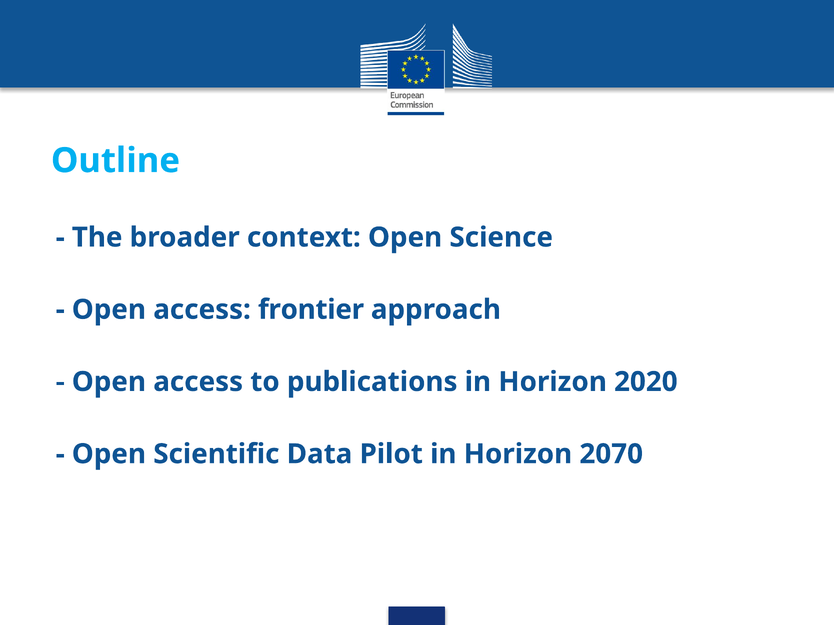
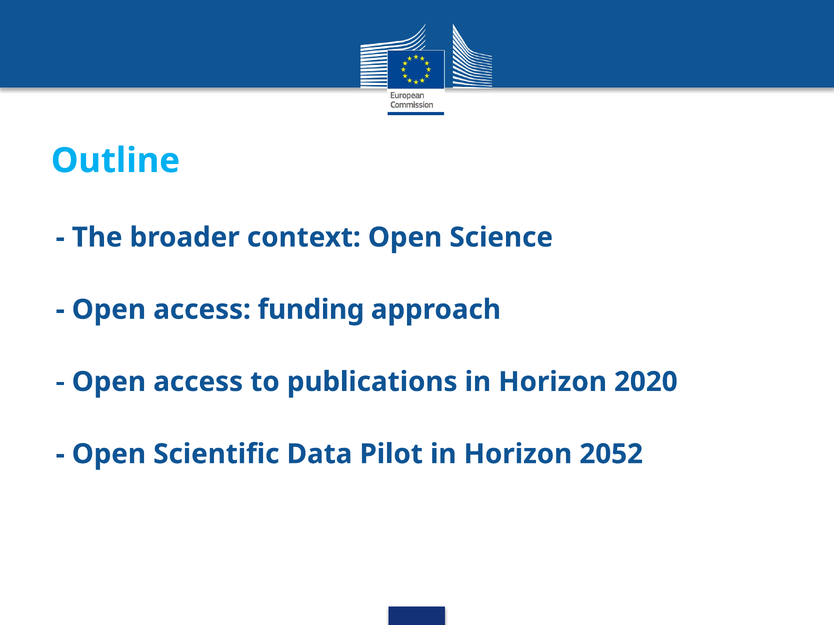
frontier: frontier -> funding (311, 310)
2070: 2070 -> 2052 (611, 454)
